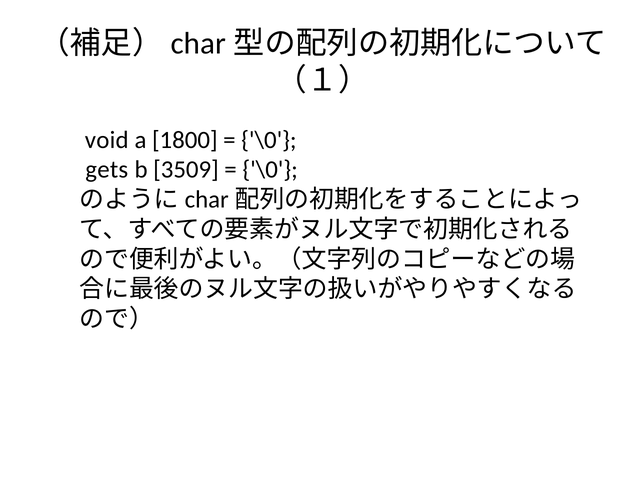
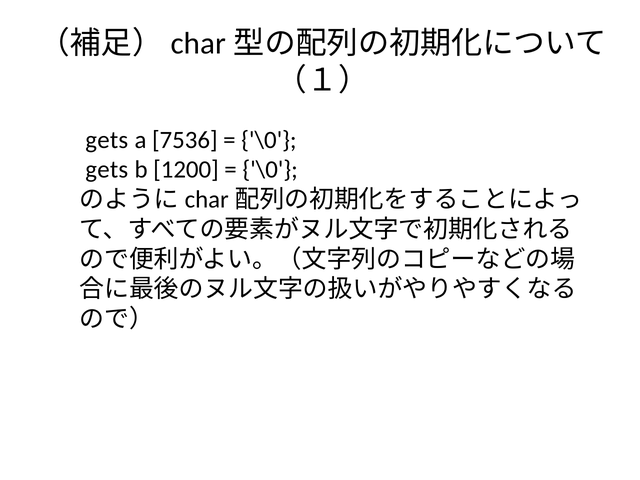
void: void -> gets (107, 140)
1800: 1800 -> 7536 (185, 140)
3509: 3509 -> 1200 (186, 170)
